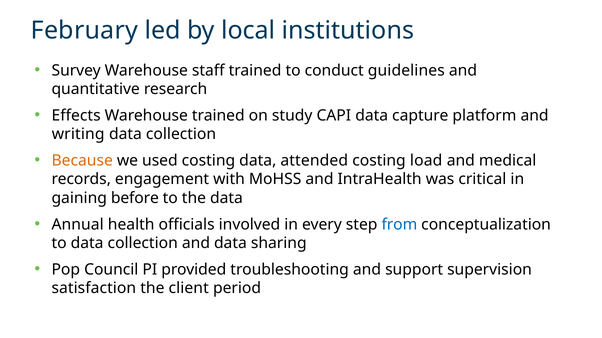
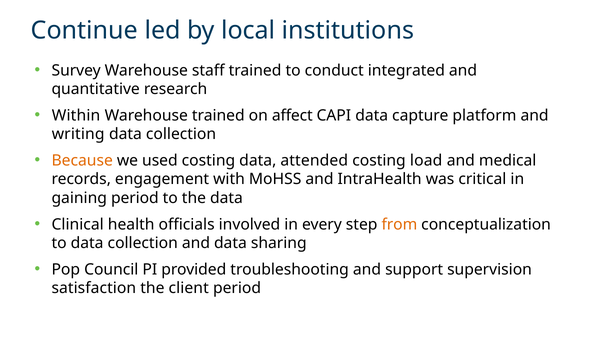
February: February -> Continue (84, 30)
guidelines: guidelines -> integrated (406, 71)
Effects: Effects -> Within (76, 116)
study: study -> affect (292, 116)
gaining before: before -> period (135, 198)
Annual: Annual -> Clinical (78, 225)
from colour: blue -> orange (399, 225)
